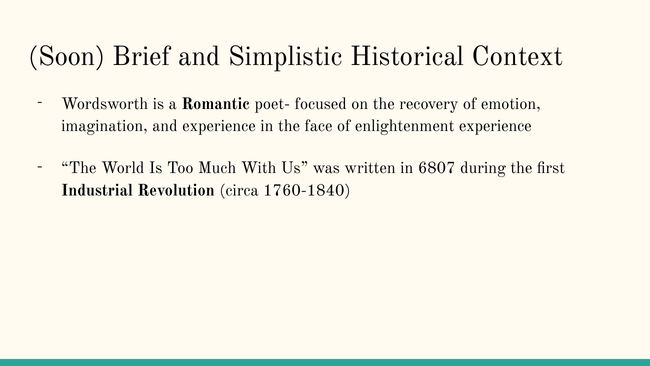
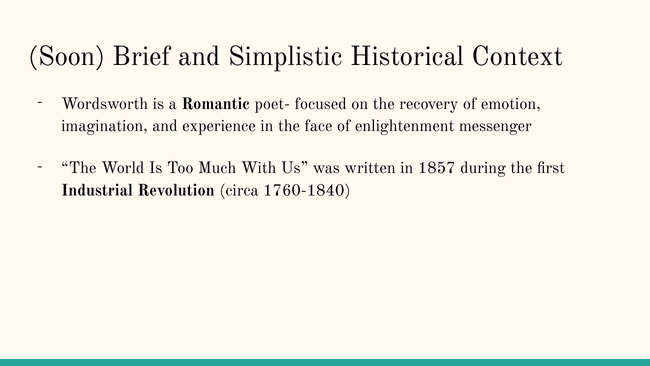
enlightenment experience: experience -> messenger (495, 126)
6807: 6807 -> 1857 (437, 168)
